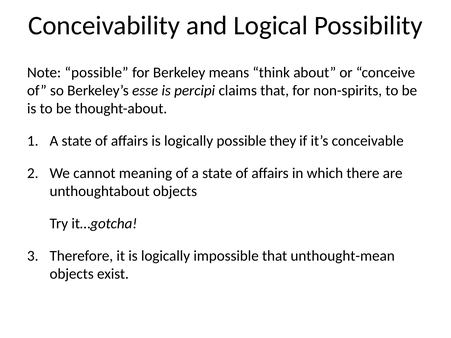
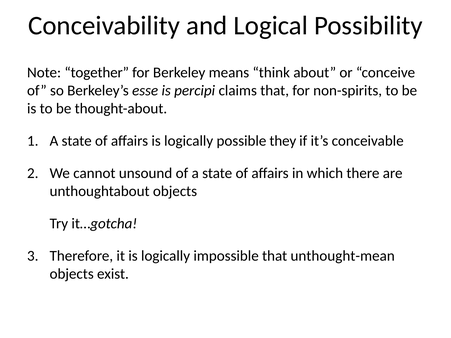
Note possible: possible -> together (97, 73)
meaning: meaning -> unsound (146, 173)
